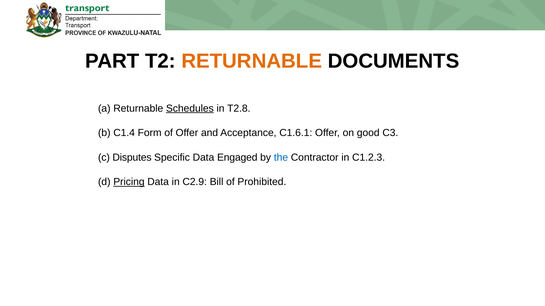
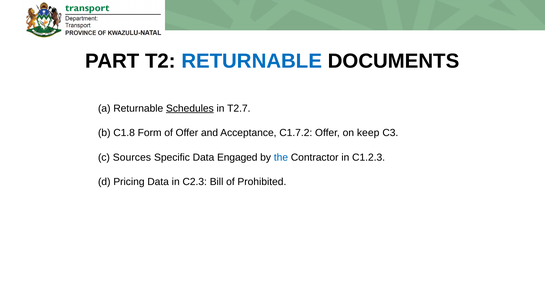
RETURNABLE colour: orange -> blue (252, 61)
T2.8: T2.8 -> T2.7 (239, 109)
C1.4: C1.4 -> C1.8 (124, 133)
C1.6.1: C1.6.1 -> C1.7.2 (296, 133)
good: good -> keep (368, 133)
Disputes: Disputes -> Sources (132, 158)
Pricing underline: present -> none (129, 182)
C2.9: C2.9 -> C2.3 (195, 182)
